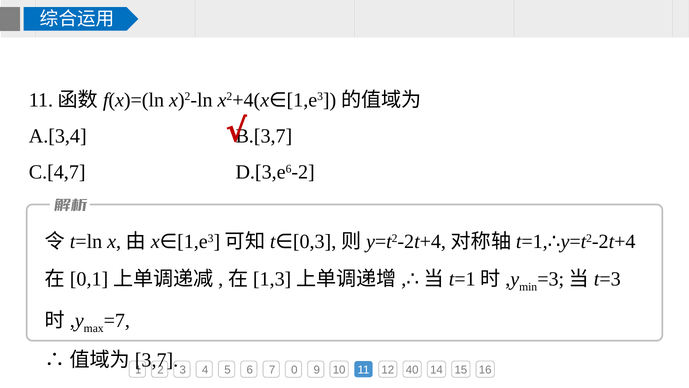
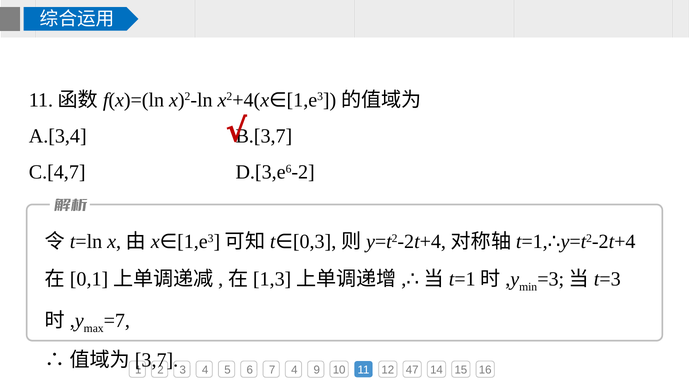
7 0: 0 -> 4 (294, 370)
40: 40 -> 47 (412, 370)
